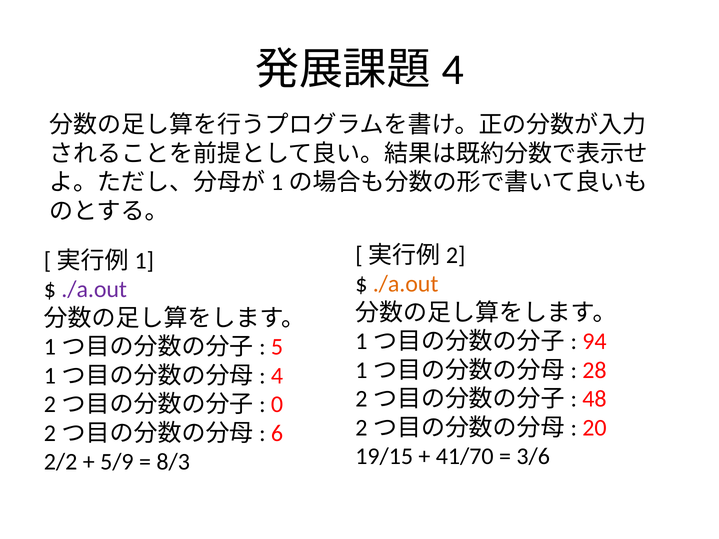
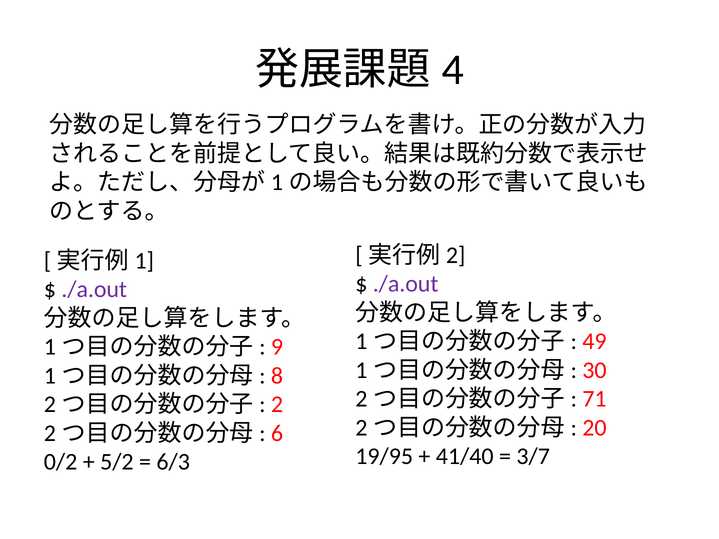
./a.out colour: orange -> purple (406, 284)
94: 94 -> 49 (594, 342)
5: 5 -> 9 (277, 347)
28: 28 -> 30 (594, 370)
4: 4 -> 8 (277, 376)
48: 48 -> 71 (594, 399)
0: 0 -> 2 (277, 405)
19/15: 19/15 -> 19/95 (384, 457)
41/70: 41/70 -> 41/40 (465, 457)
3/6: 3/6 -> 3/7 (533, 457)
2/2: 2/2 -> 0/2 (61, 462)
5/9: 5/9 -> 5/2 (117, 462)
8/3: 8/3 -> 6/3 (173, 462)
